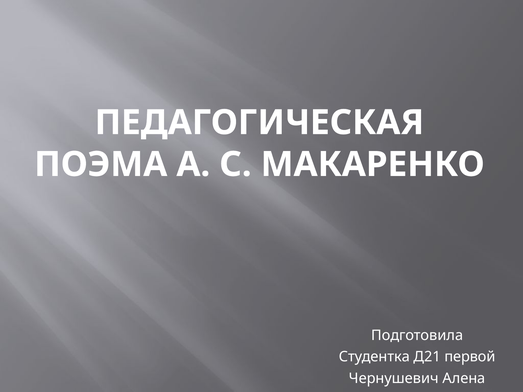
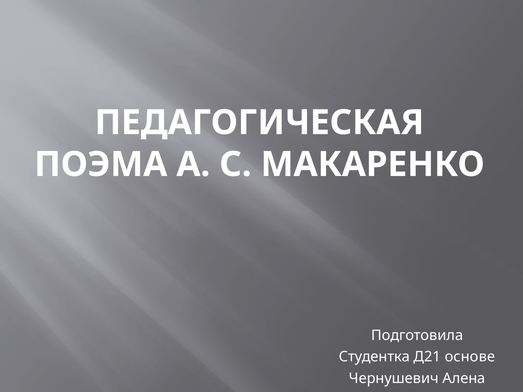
первой: первой -> основе (470, 357)
